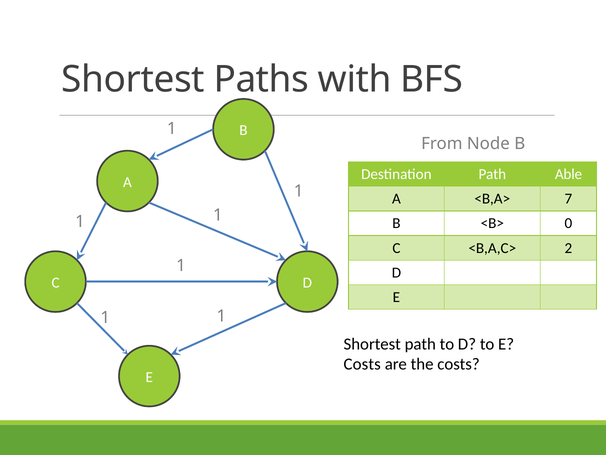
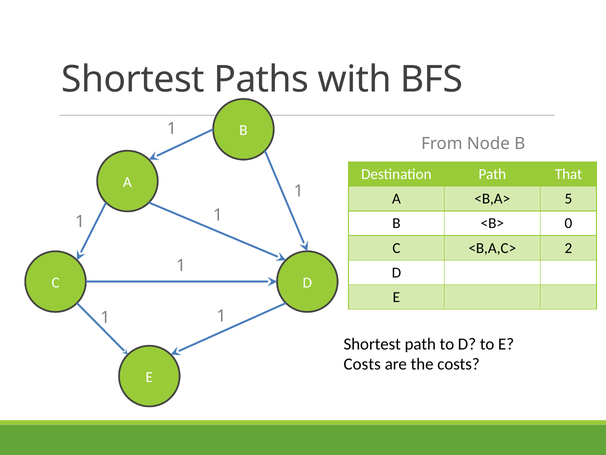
Able: Able -> That (569, 174)
7: 7 -> 5 (568, 199)
